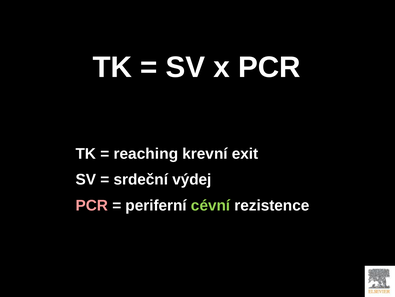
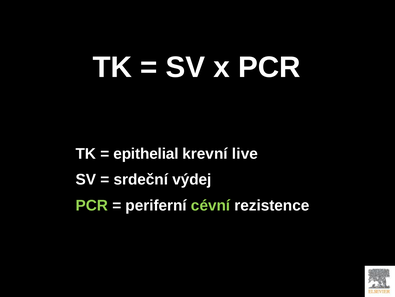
reaching: reaching -> epithelial (146, 153)
exit: exit -> live (245, 153)
PCR colour: pink -> light green (92, 205)
